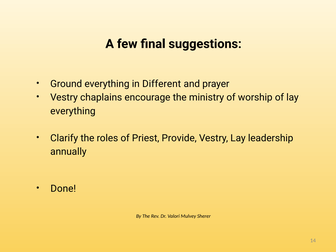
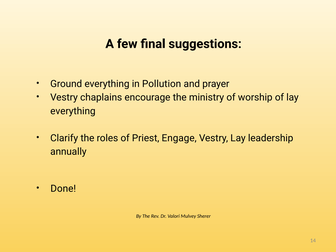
Different: Different -> Pollution (162, 84)
Provide: Provide -> Engage (179, 138)
